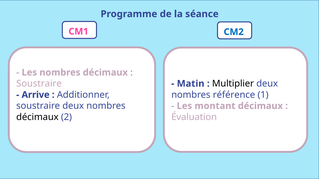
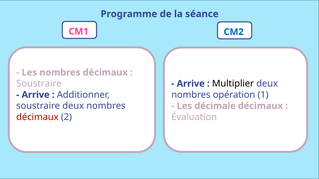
Matin: Matin -> Arrive (191, 84)
référence: référence -> opération (234, 95)
montant: montant -> décimale (215, 106)
décimaux colour: black -> red (37, 117)
